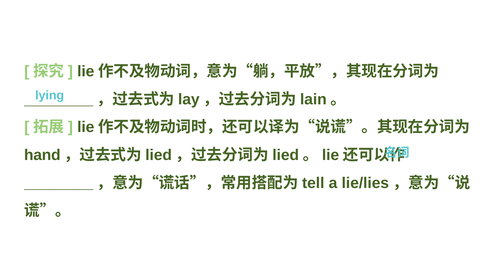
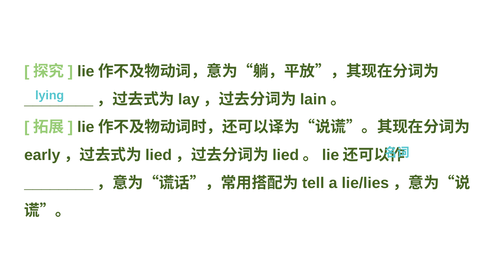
hand: hand -> early (42, 155)
